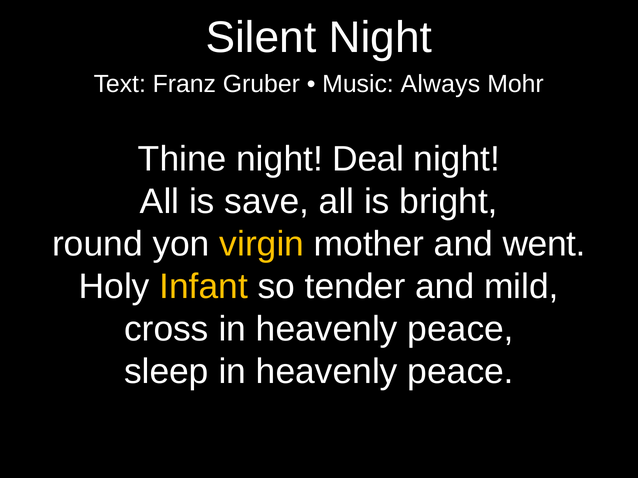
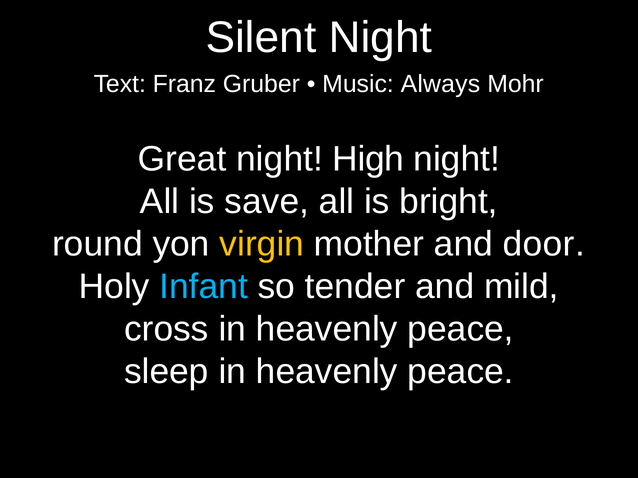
Thine: Thine -> Great (182, 159)
Deal: Deal -> High (368, 159)
went: went -> door (544, 244)
Infant colour: yellow -> light blue (204, 287)
